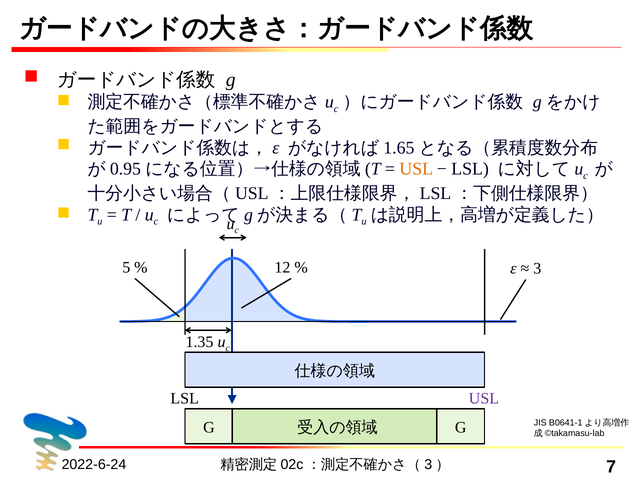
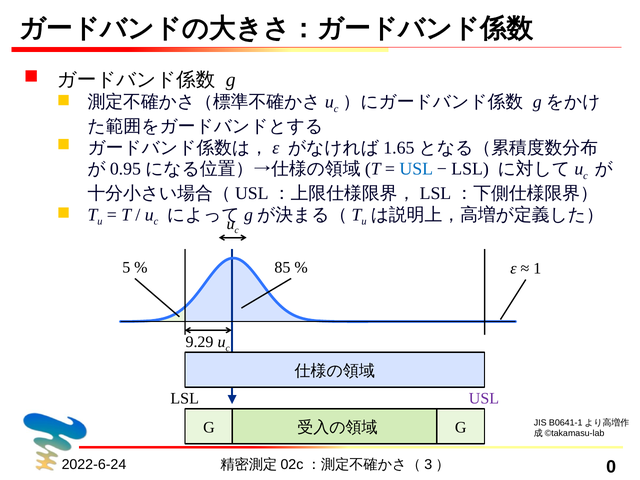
USL colour: orange -> blue (416, 169)
12: 12 -> 85 (282, 267)
3: 3 -> 1 (537, 269)
1.35: 1.35 -> 9.29 (200, 342)
7: 7 -> 0 (611, 467)
